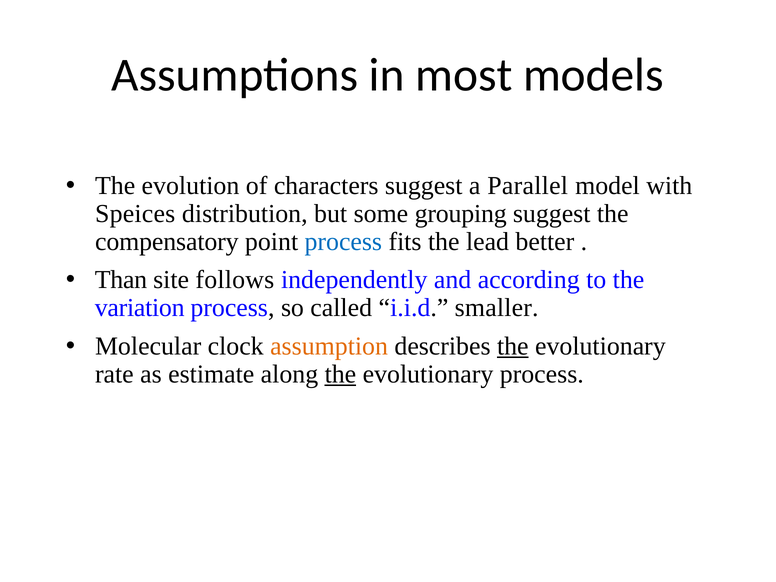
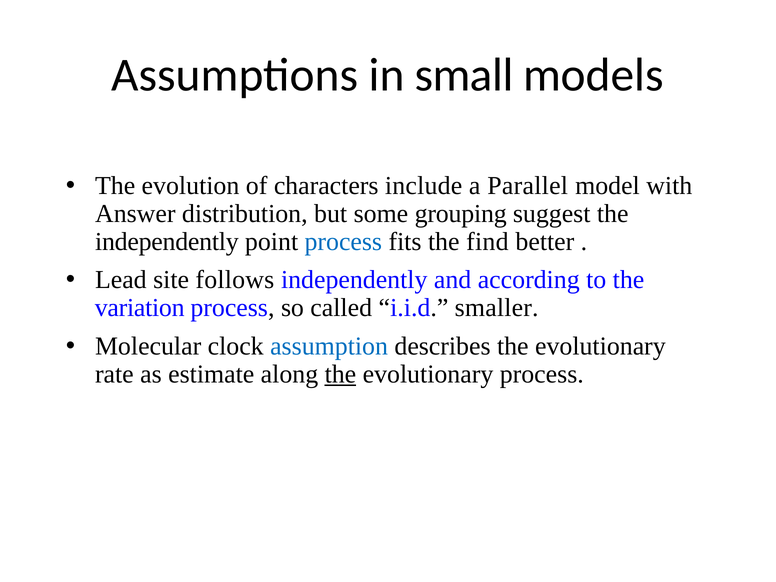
most: most -> small (464, 75)
characters suggest: suggest -> include (424, 186)
Speices: Speices -> Answer (135, 214)
compensatory: compensatory -> independently (167, 242)
lead: lead -> find (487, 242)
Than: Than -> Lead (121, 280)
assumption colour: orange -> blue (329, 346)
the underline: present -> none (513, 346)
